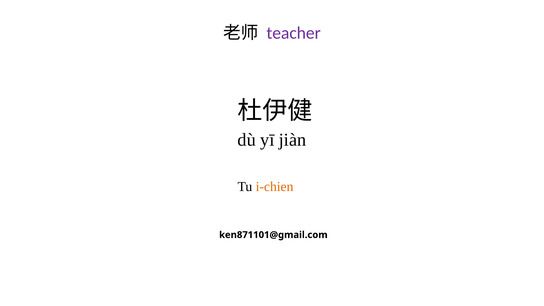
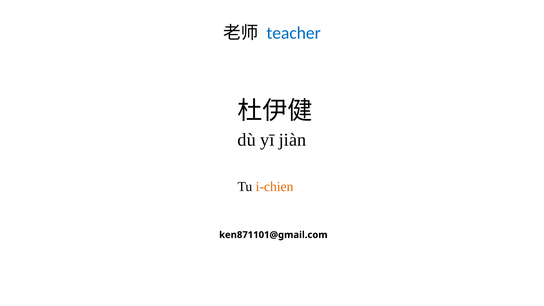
teacher colour: purple -> blue (294, 33)
